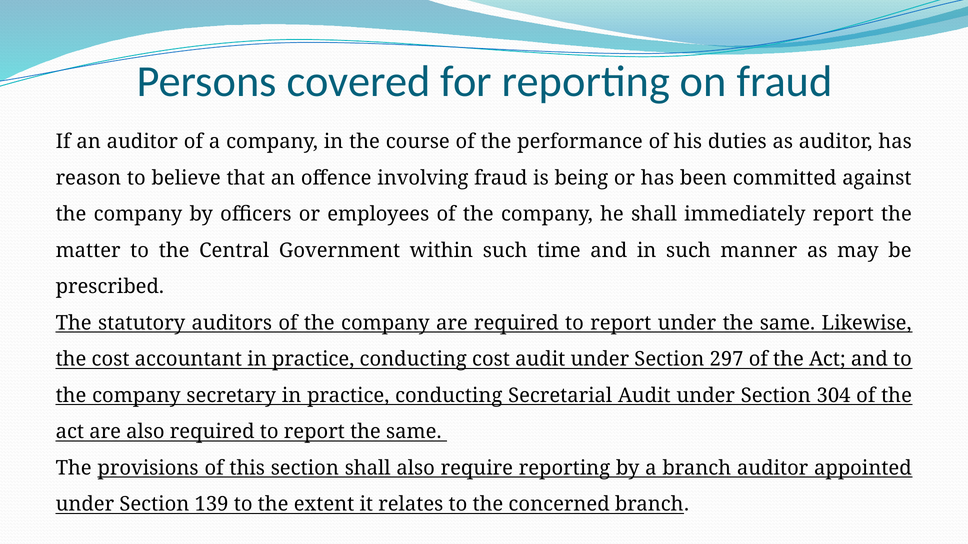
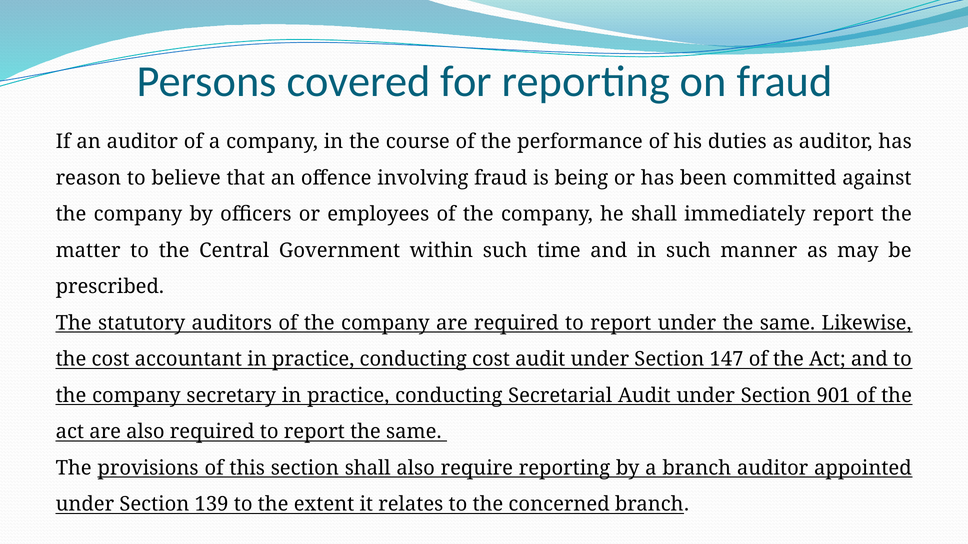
297: 297 -> 147 (727, 360)
304: 304 -> 901 (834, 396)
